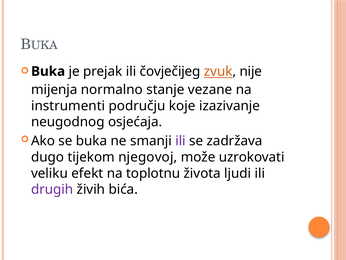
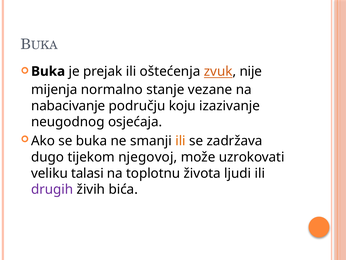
čovječijeg: čovječijeg -> oštećenja (170, 71)
instrumenti: instrumenti -> nabacivanje (68, 106)
koje: koje -> koju (182, 106)
ili colour: purple -> orange (180, 141)
efekt: efekt -> talasi (87, 173)
